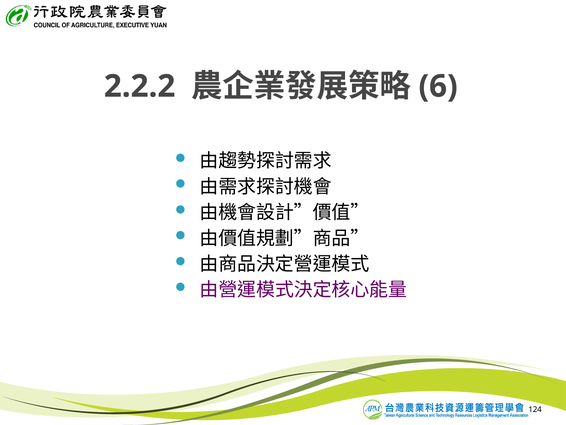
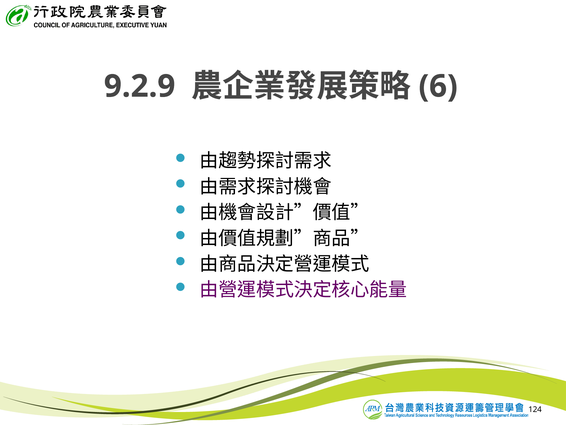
2.2.2: 2.2.2 -> 9.2.9 (140, 86)
